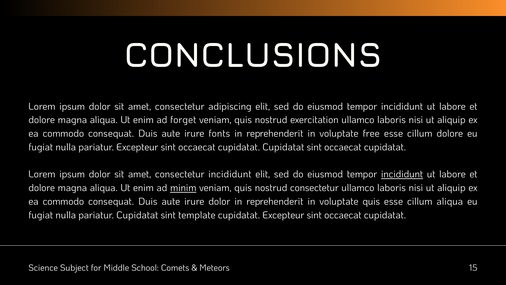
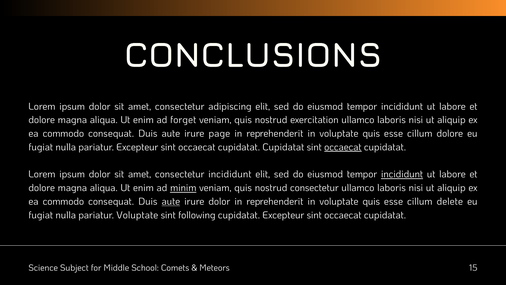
fonts: fonts -> page (219, 133)
free: free -> quis (371, 133)
occaecat underline: none -> present (343, 147)
aute underline: none -> present (171, 201)
cillum aliqua: aliqua -> delete (450, 201)
pariatur Cupidatat: Cupidatat -> Voluptate (137, 215)
template: template -> following (197, 215)
